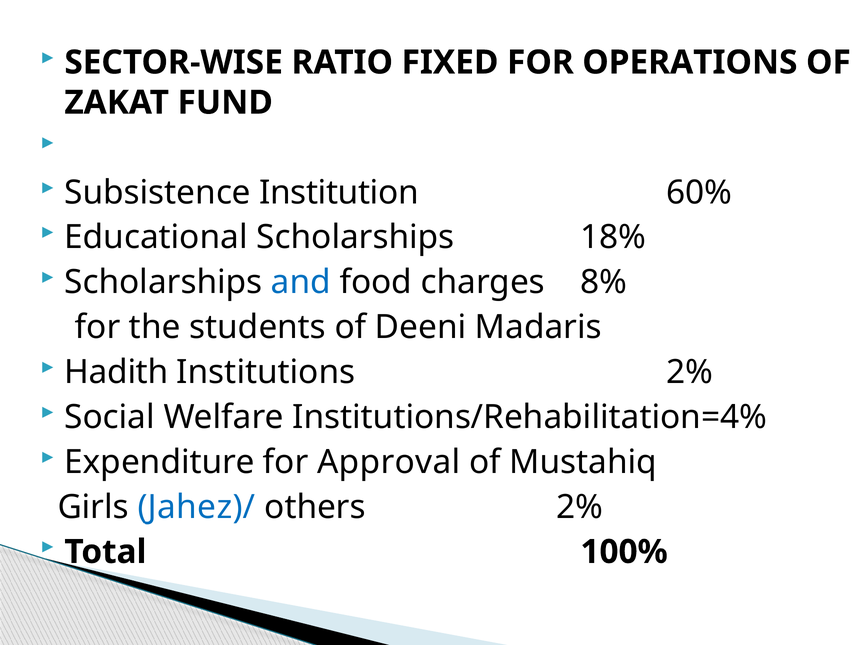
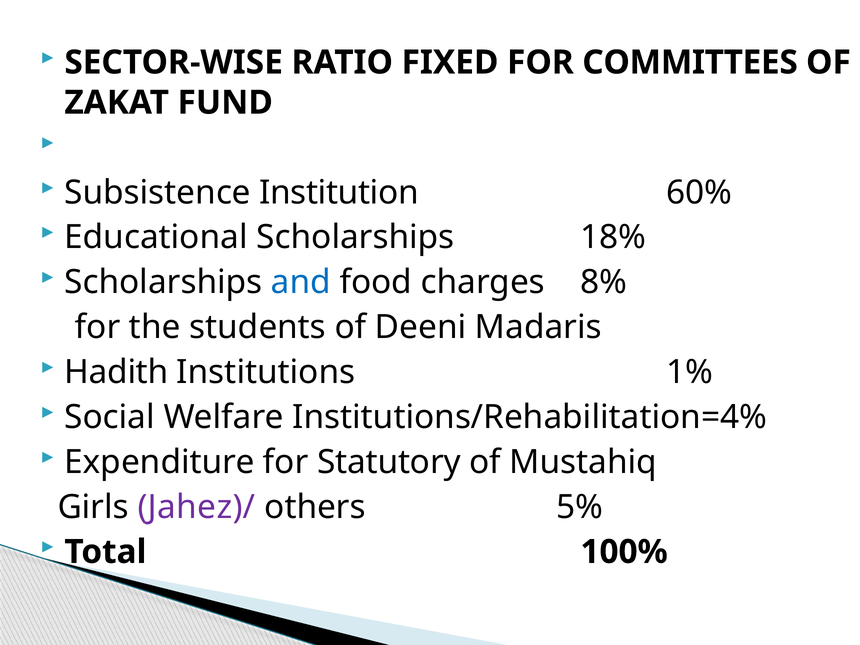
OPERATIONS: OPERATIONS -> COMMITTEES (690, 62)
Institutions 2%: 2% -> 1% (690, 372)
Approval: Approval -> Statutory (389, 462)
Jahez)/ colour: blue -> purple (196, 507)
others 2%: 2% -> 5% (580, 507)
